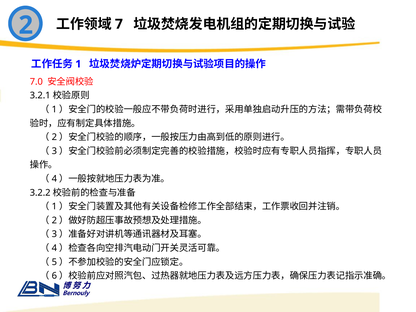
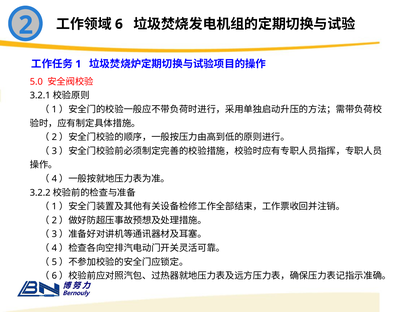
7: 7 -> 6 (119, 24)
7.0: 7.0 -> 5.0 (36, 82)
